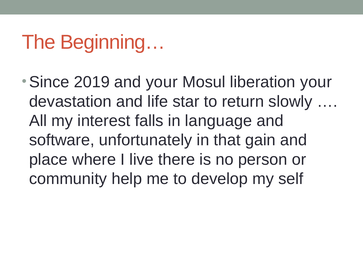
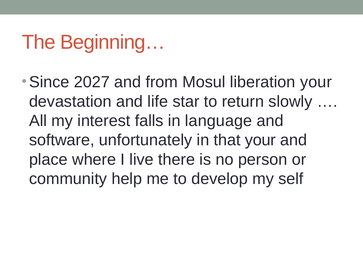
2019: 2019 -> 2027 (92, 82)
and your: your -> from (162, 82)
that gain: gain -> your (260, 140)
